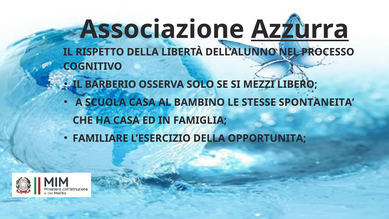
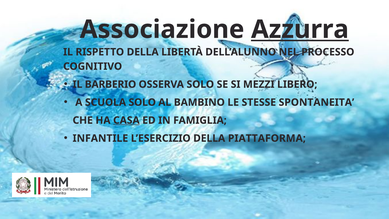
SCUOLA CASA: CASA -> SOLO (142, 102)
CASA underline: none -> present (126, 120)
FAMILIARE: FAMILIARE -> INFANTILE (100, 138)
OPPORTUNITA: OPPORTUNITA -> PIATTAFORMA (267, 138)
